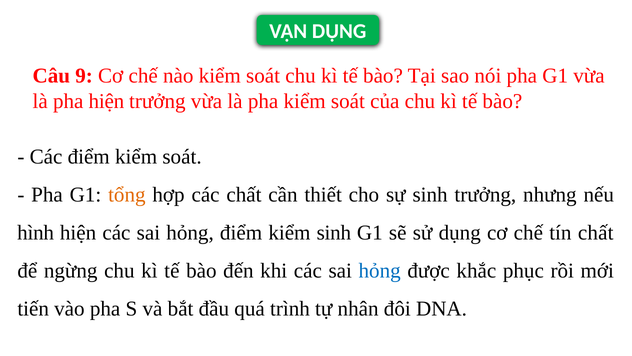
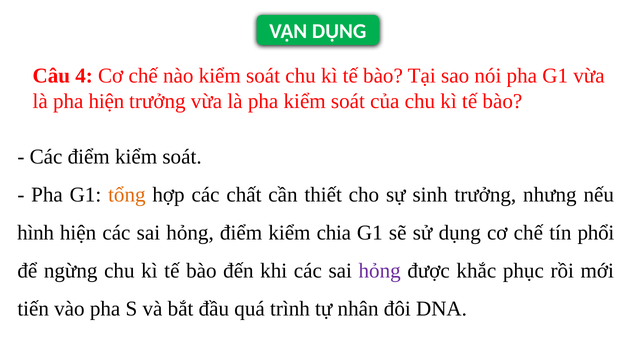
9: 9 -> 4 (84, 76)
kiểm sinh: sinh -> chia (334, 232)
tín chất: chất -> phổi (596, 232)
hỏng colour: blue -> purple (380, 270)
